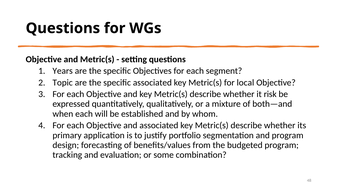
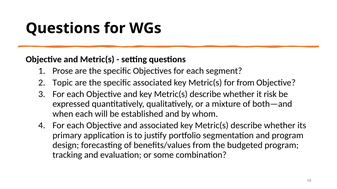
Years: Years -> Prose (63, 71)
for local: local -> from (246, 83)
